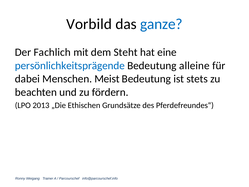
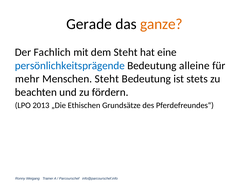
Vorbild: Vorbild -> Gerade (89, 24)
ganze colour: blue -> orange (161, 24)
dabei: dabei -> mehr (27, 79)
Menschen Meist: Meist -> Steht (107, 79)
